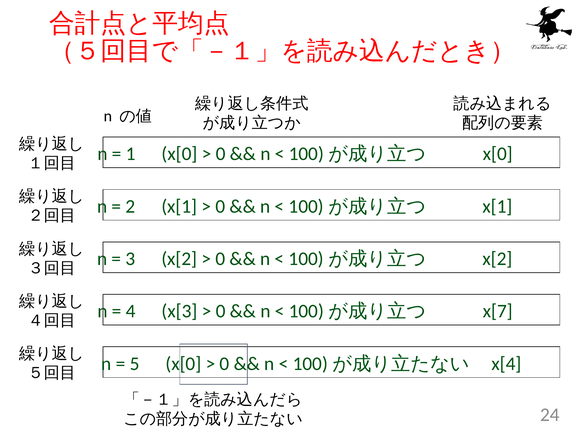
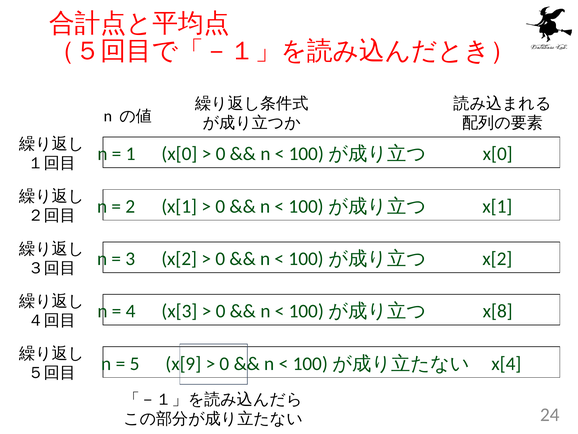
x[7: x[7 -> x[8 (498, 311)
5 x[0: x[0 -> x[9 (183, 363)
